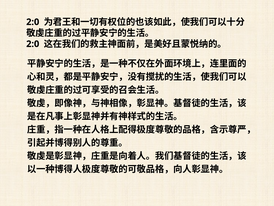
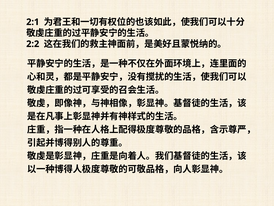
2:0: 2:0 -> 2:1 (33, 22)
2:0: 2:0 -> 2:2 (33, 44)
